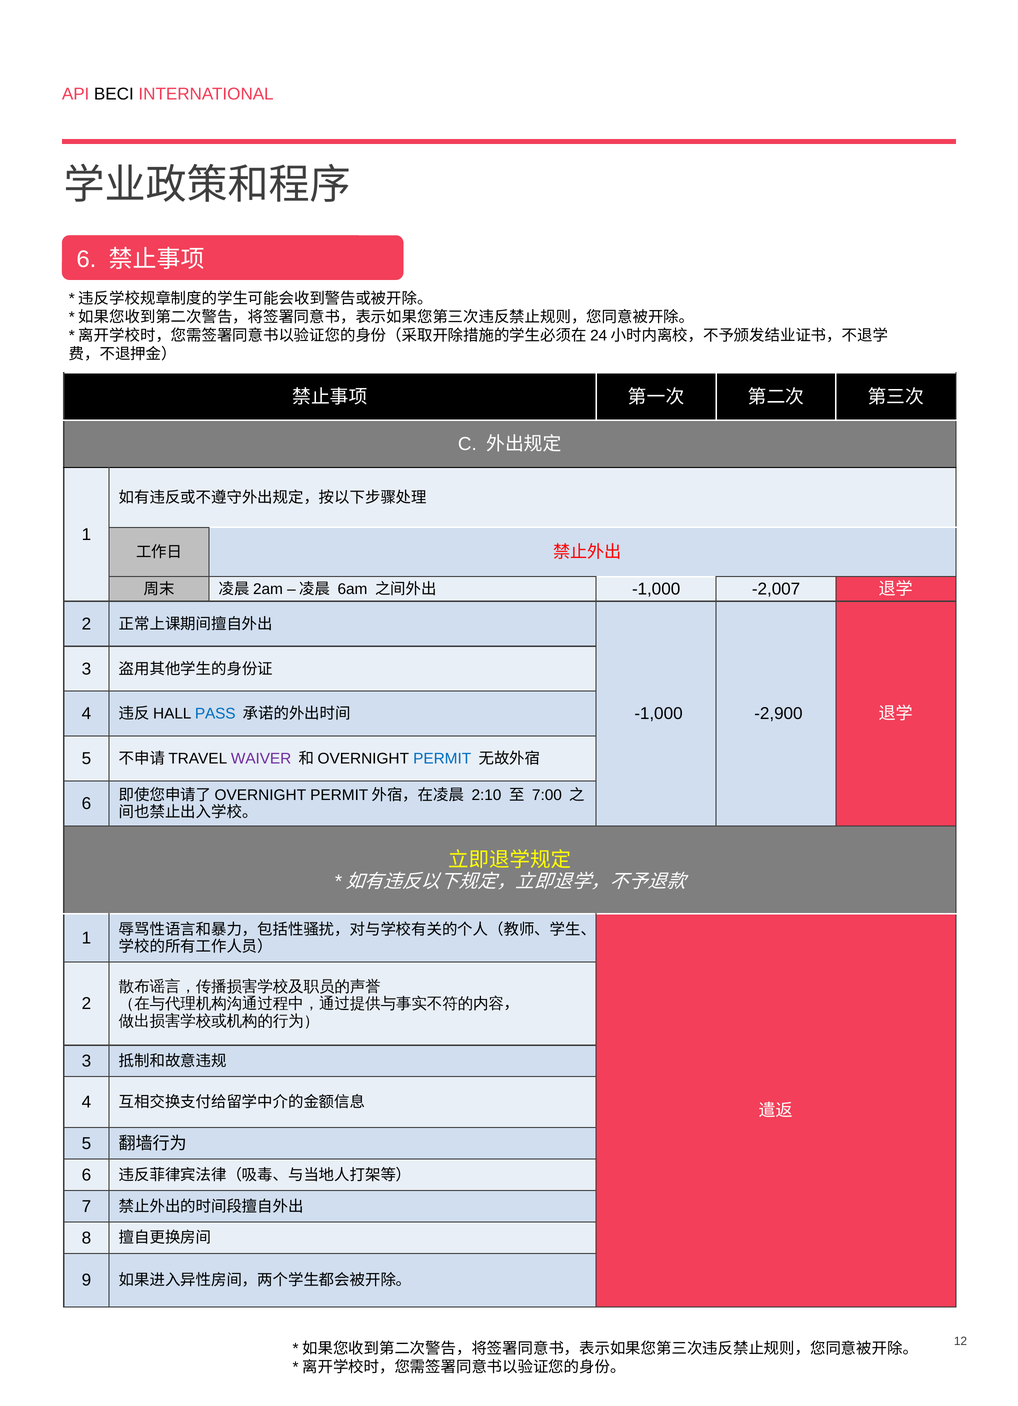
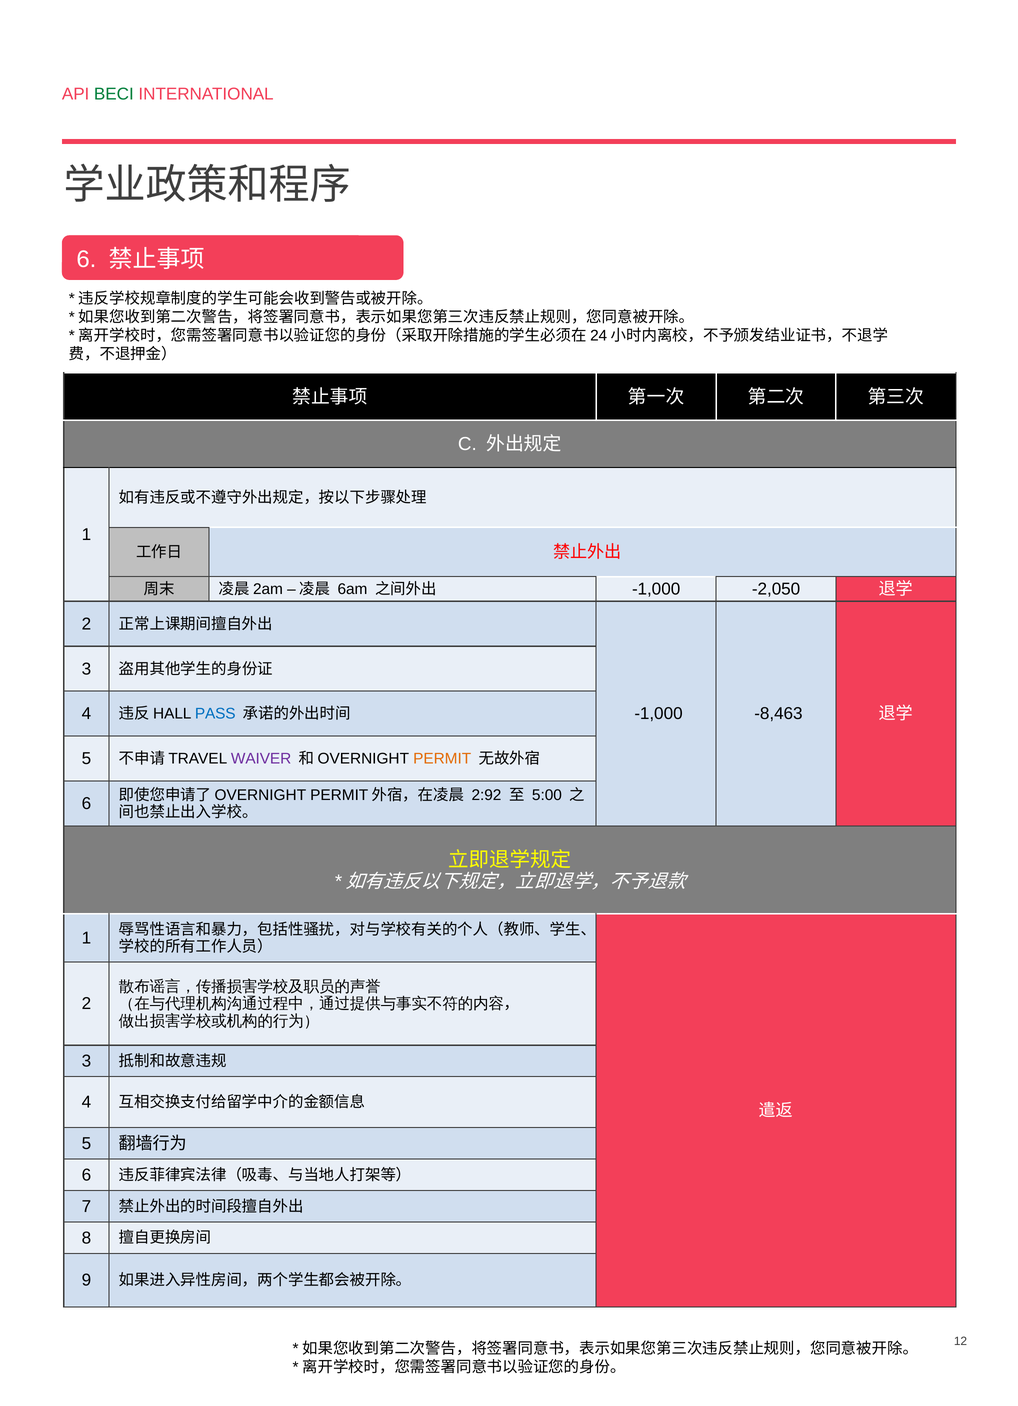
BECI colour: black -> green (114, 94)
-2,007: -2,007 -> -2,050 (776, 589)
-2,900: -2,900 -> -8,463 (778, 714)
PERMIT colour: blue -> orange (442, 759)
2:10: 2:10 -> 2:92 (486, 795)
7:00: 7:00 -> 5:00 (547, 795)
